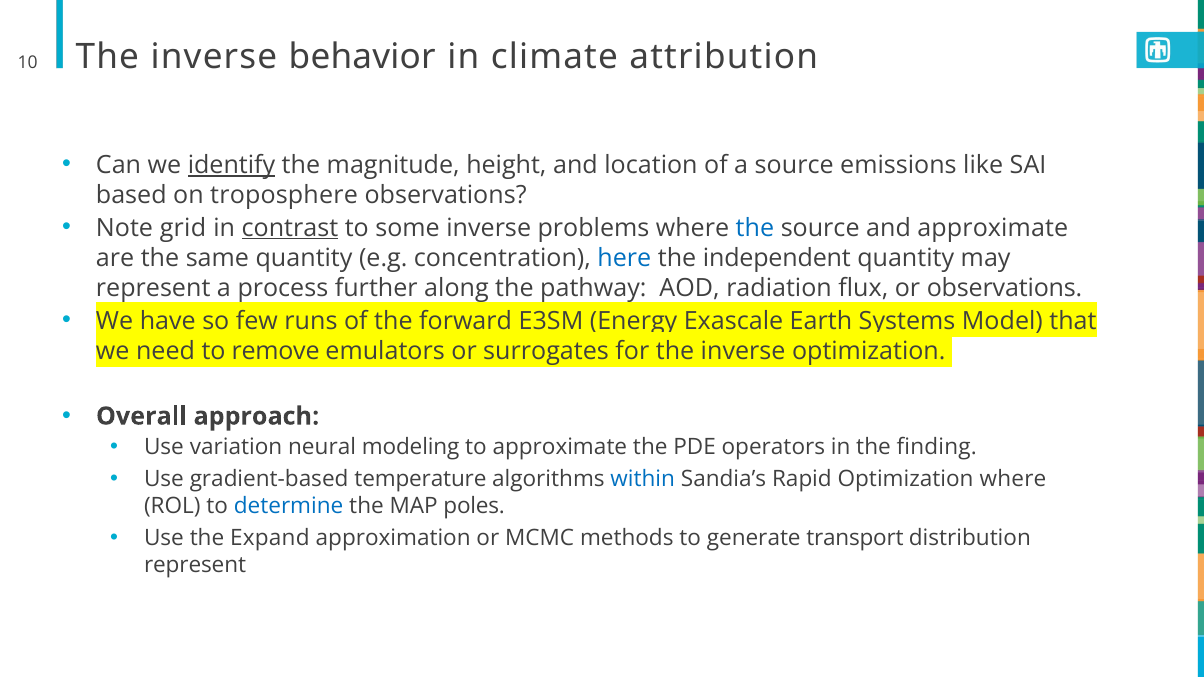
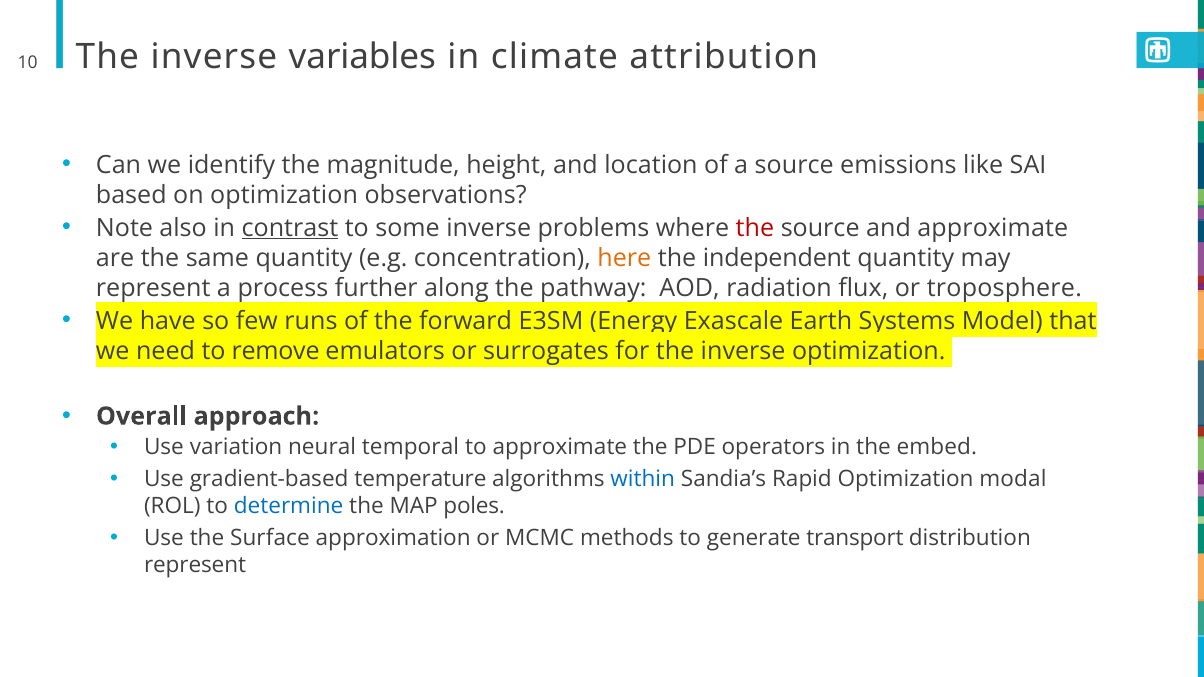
behavior: behavior -> variables (362, 57)
identify underline: present -> none (231, 165)
on troposphere: troposphere -> optimization (284, 195)
grid: grid -> also (183, 228)
the colour: blue -> red (755, 228)
here colour: blue -> orange (624, 258)
or observations: observations -> troposphere (1004, 288)
modeling: modeling -> temporal (410, 447)
finding: finding -> embed (937, 447)
Optimization where: where -> modal (1013, 479)
Expand: Expand -> Surface (270, 539)
